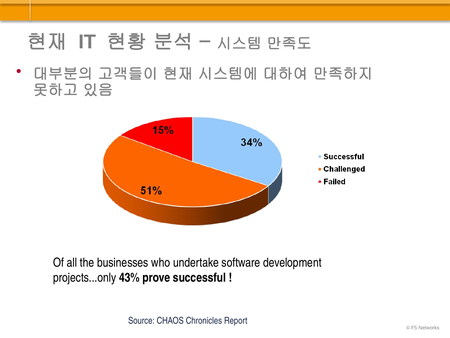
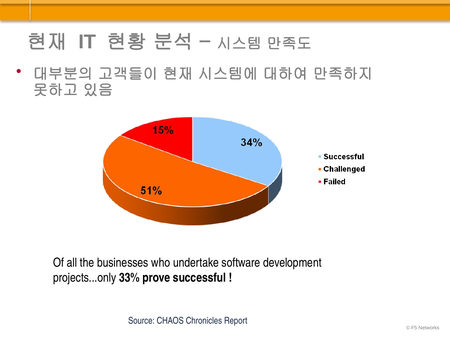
43%: 43% -> 33% (129, 277)
